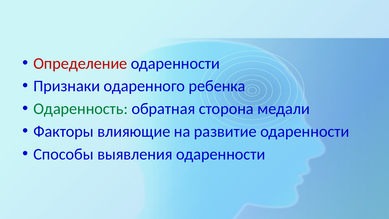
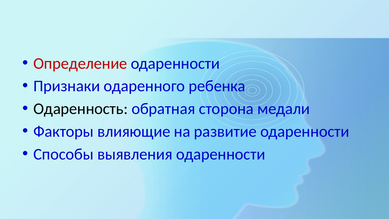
Одаренность colour: green -> black (81, 109)
